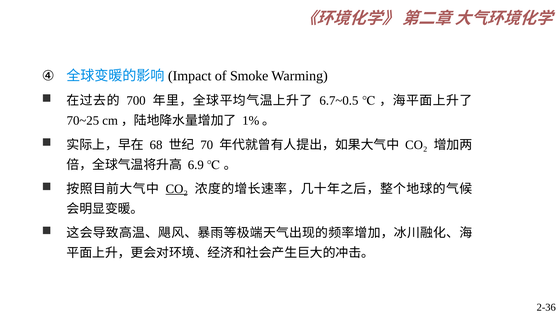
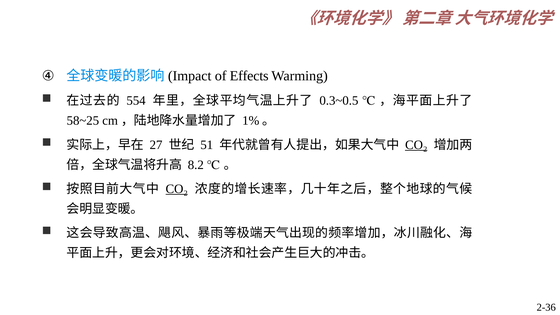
Smoke: Smoke -> Effects (249, 76)
700: 700 -> 554 (136, 101)
6.7~0.5: 6.7~0.5 -> 0.3~0.5 (339, 101)
70~25: 70~25 -> 58~25 (83, 121)
68: 68 -> 27 (156, 145)
70: 70 -> 51 (207, 145)
CO₂ underline: none -> present (416, 145)
6.9: 6.9 -> 8.2 (196, 165)
